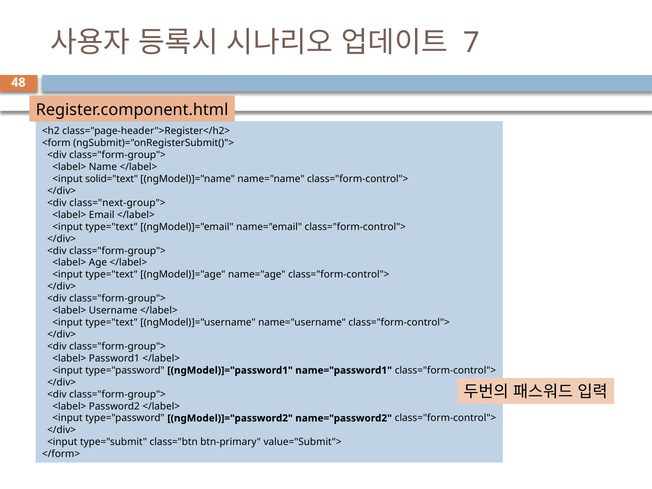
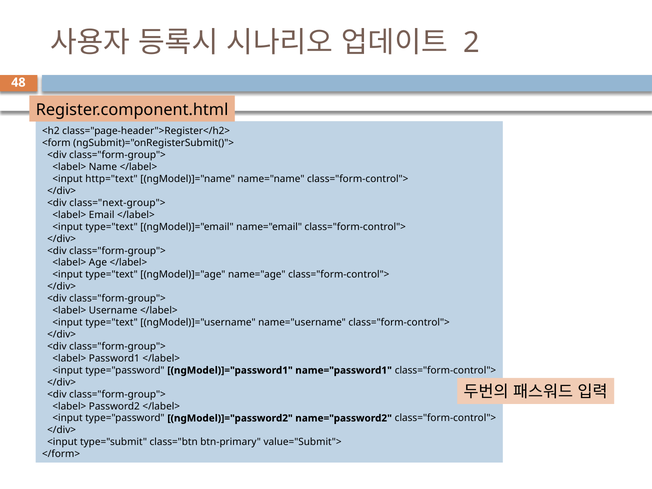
7: 7 -> 2 (472, 43)
solid="text: solid="text -> http="text (111, 179)
